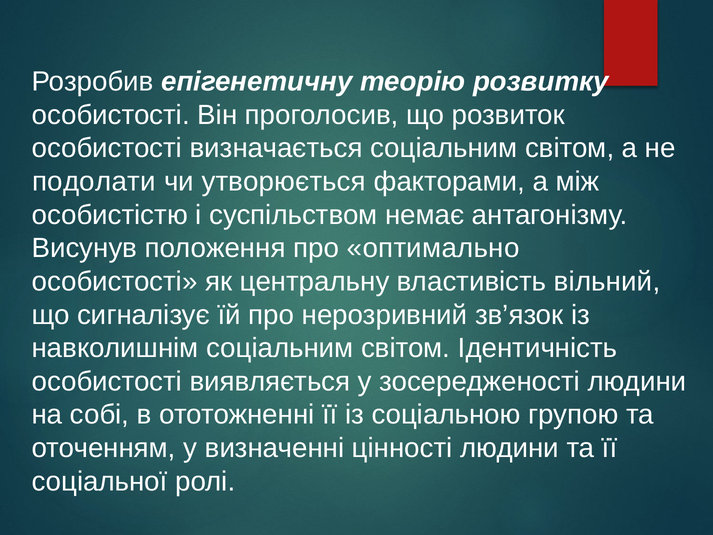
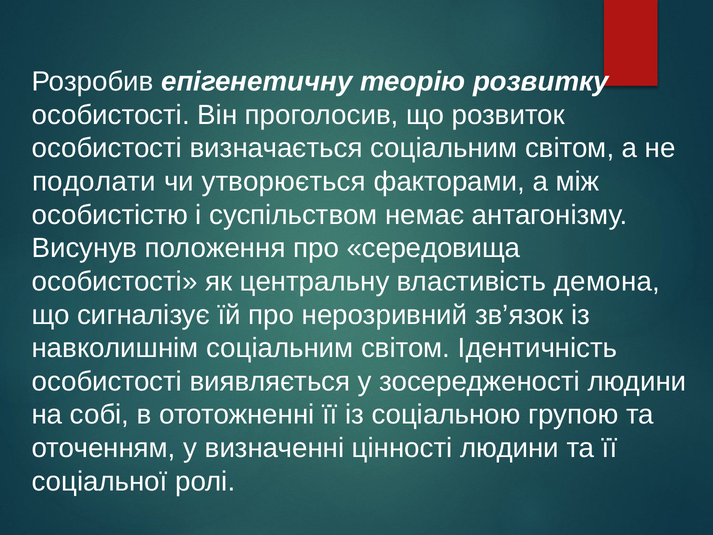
оптимально: оптимально -> середовища (433, 248)
вільний: вільний -> демона (607, 281)
